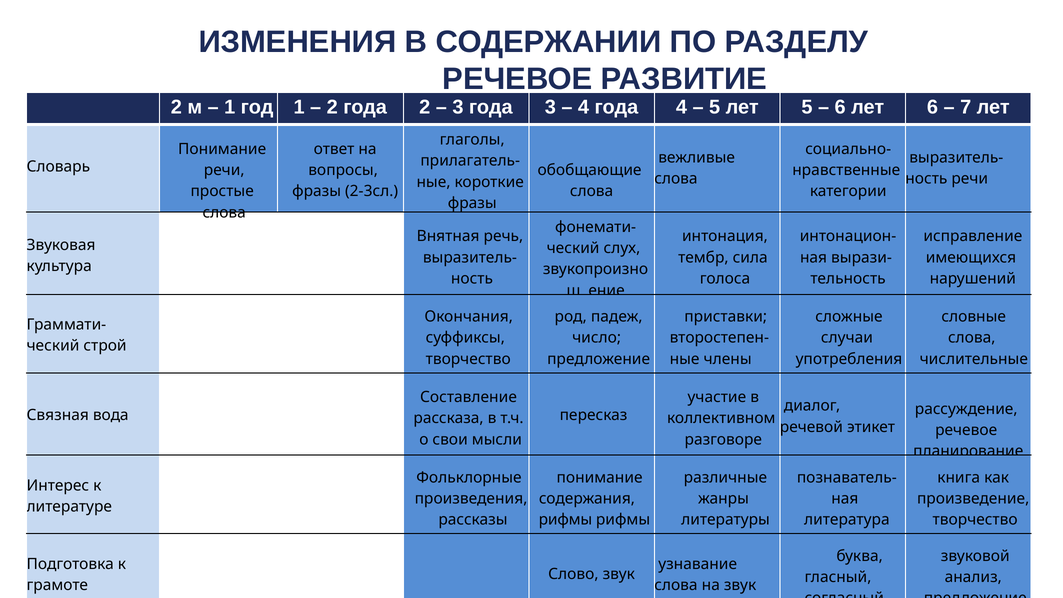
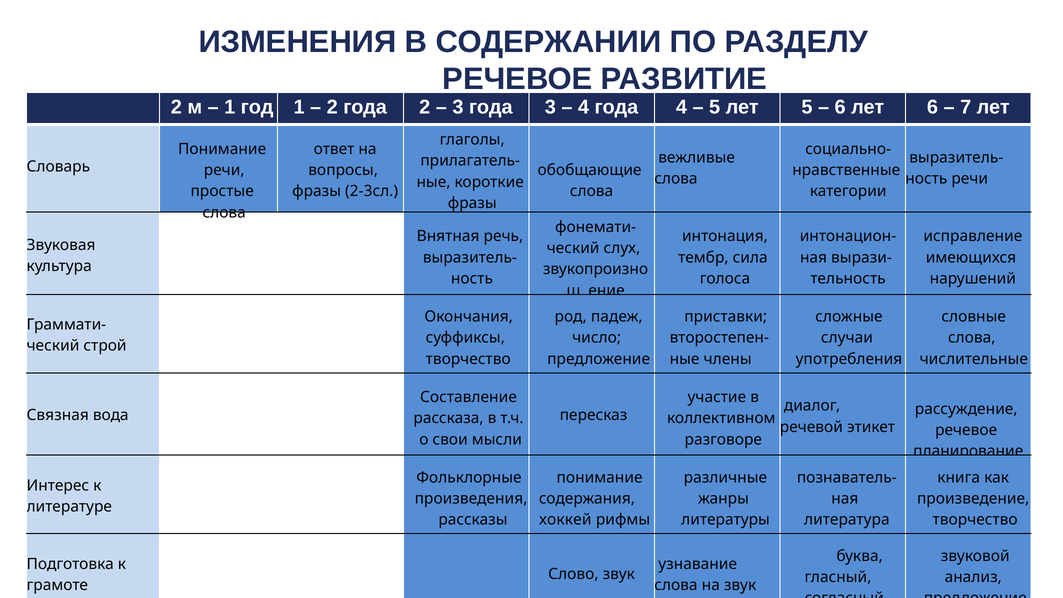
рифмы: рифмы -> хоккей (565, 520)
